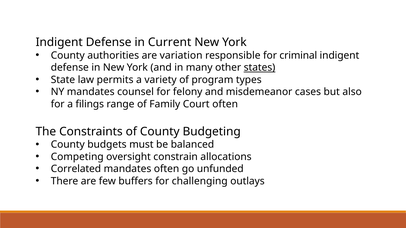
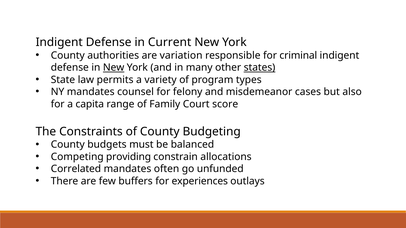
New underline: none -> present (114, 68)
filings: filings -> capita (90, 104)
Court often: often -> score (225, 104)
oversight: oversight -> providing (129, 157)
challenging: challenging -> experiences (200, 181)
